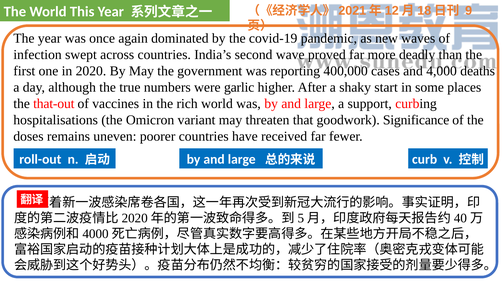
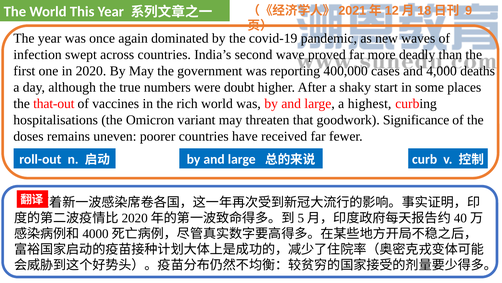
garlic: garlic -> doubt (239, 87)
support: support -> highest (370, 104)
